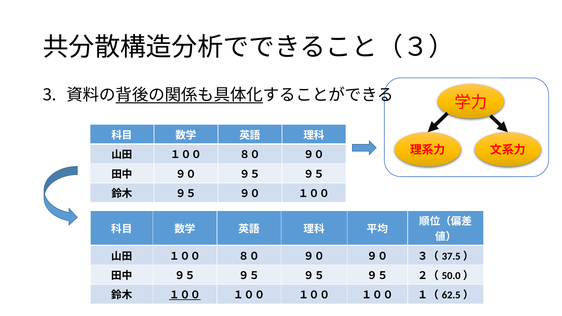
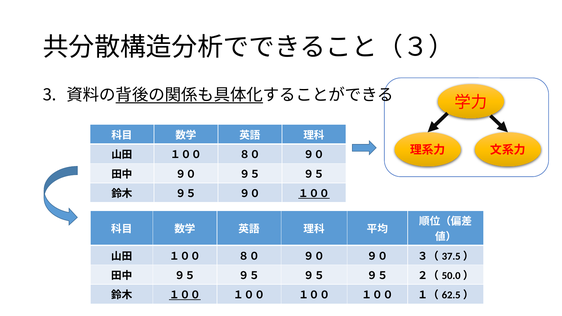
１００ underline: none -> present (314, 194)
